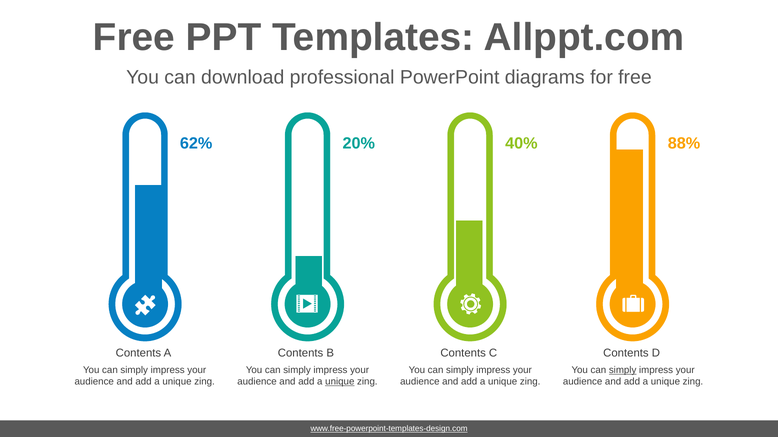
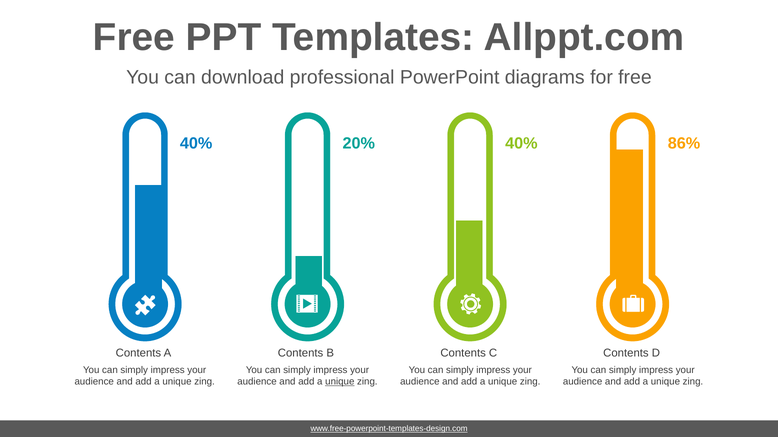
62%: 62% -> 40% (196, 144)
88%: 88% -> 86% (684, 144)
simply underline: present -> none (623, 371)
